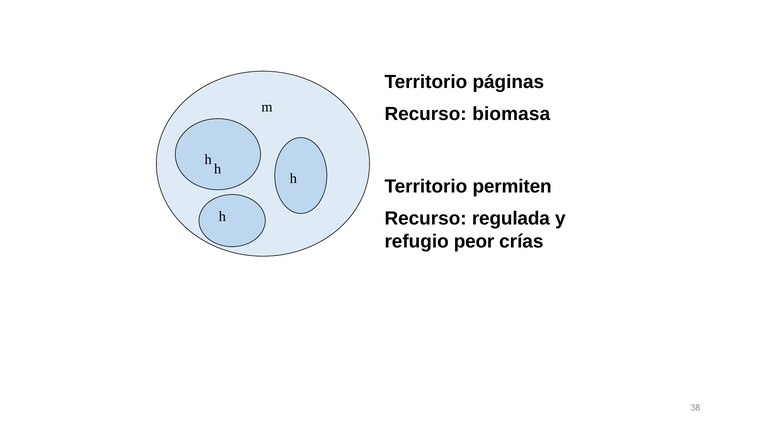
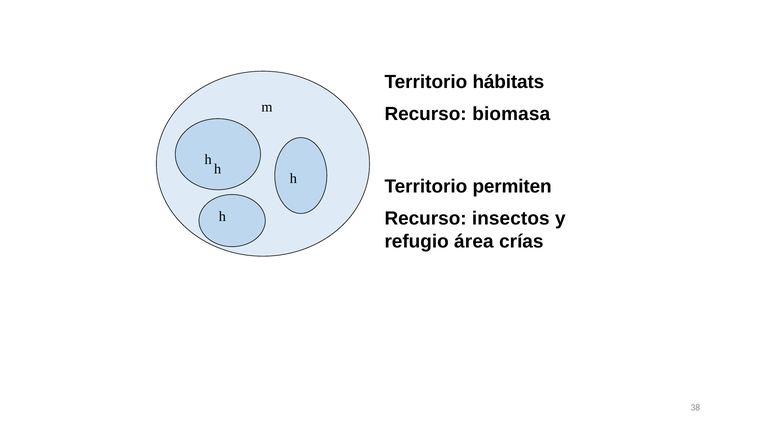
páginas: páginas -> hábitats (508, 82)
regulada: regulada -> insectos (511, 218)
peor: peor -> área (474, 241)
